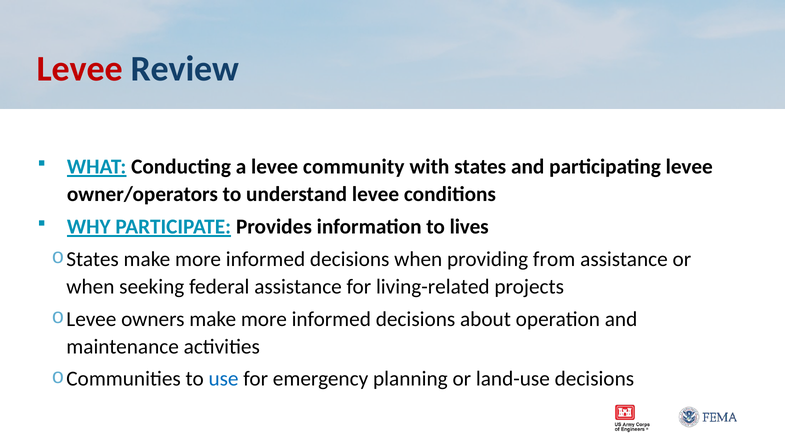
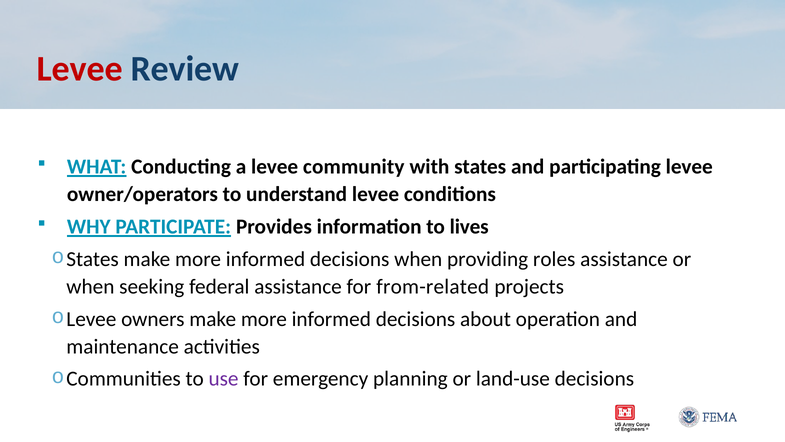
from: from -> roles (554, 259)
living-related: living-related -> from-related (433, 286)
use colour: blue -> purple (224, 379)
